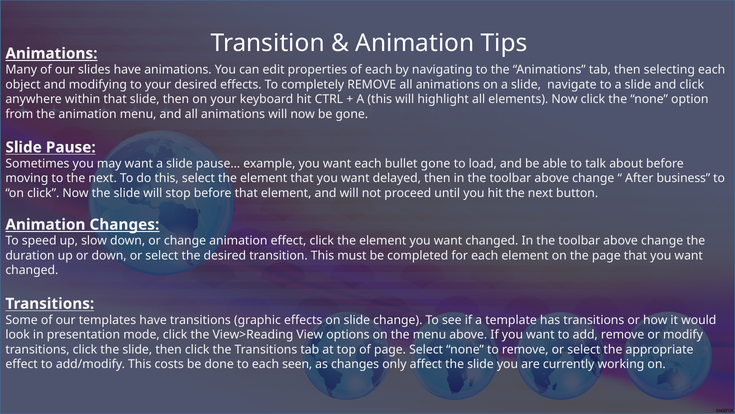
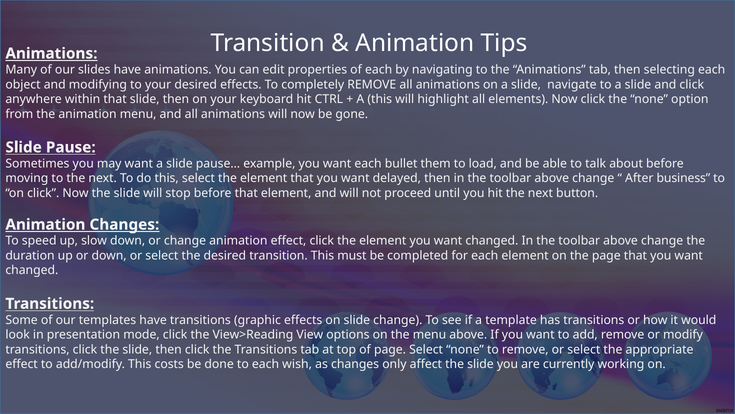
bullet gone: gone -> them (436, 163)
seen: seen -> wish (297, 364)
